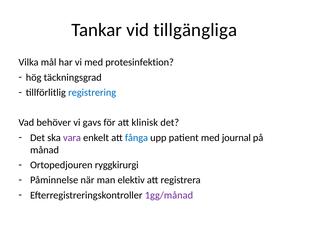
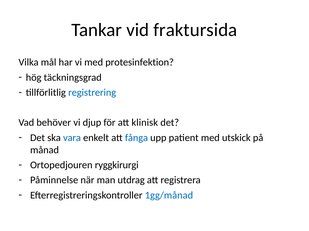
tillgängliga: tillgängliga -> fraktursida (195, 30)
gavs: gavs -> djup (92, 123)
vara colour: purple -> blue (72, 138)
journal: journal -> utskick (236, 138)
elektiv: elektiv -> utdrag (131, 181)
1gg/månad colour: purple -> blue (169, 196)
